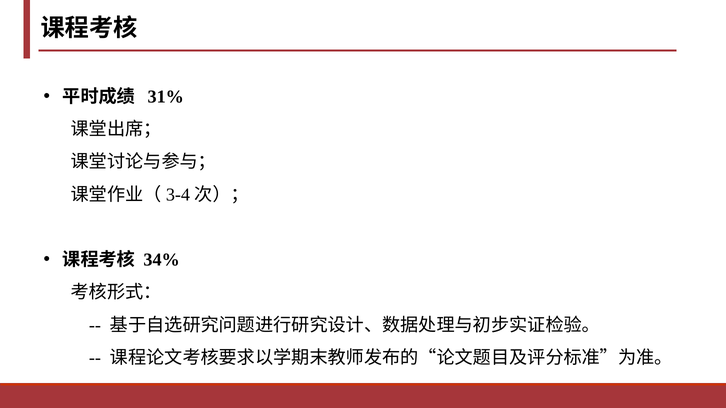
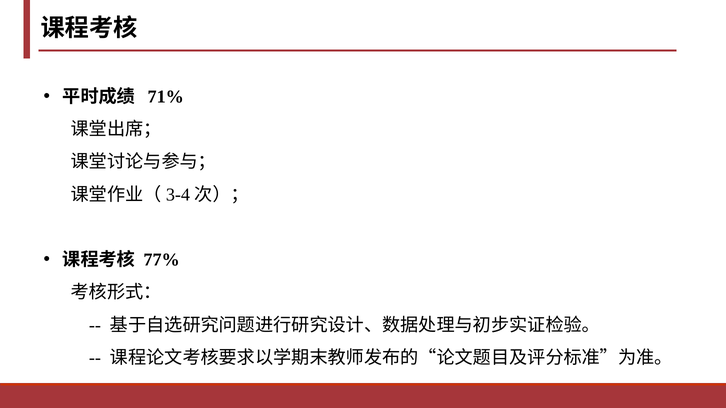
31%: 31% -> 71% (166, 97)
34%: 34% -> 77% (162, 260)
